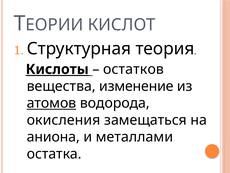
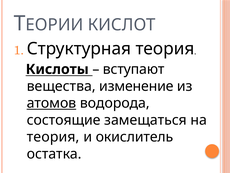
Кислоты underline: present -> none (57, 69)
остатков: остатков -> вступают (134, 69)
окисления: окисления -> состоящие (64, 120)
аниона: аниона -> теория (53, 137)
металлами: металлами -> окислитель (135, 137)
